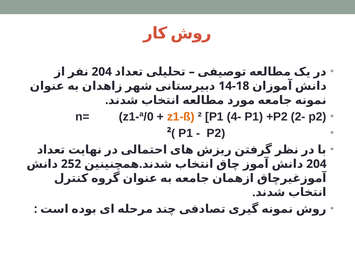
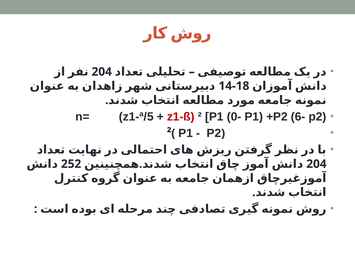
z1-ª/0: z1-ª/0 -> z1-ª/5 (136, 117)
z1-ß colour: orange -> red (181, 117)
4-: 4- -> 0- (234, 117)
2-: 2- -> 6- (298, 117)
